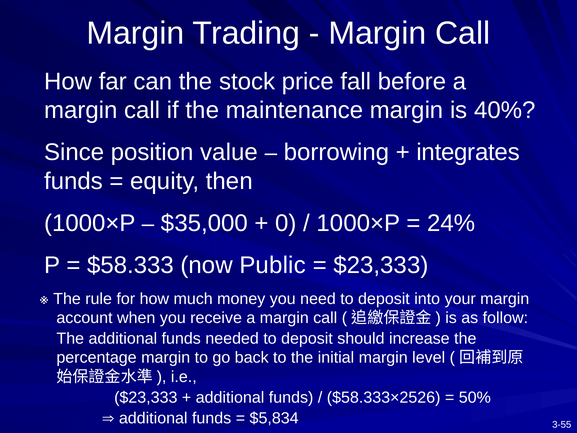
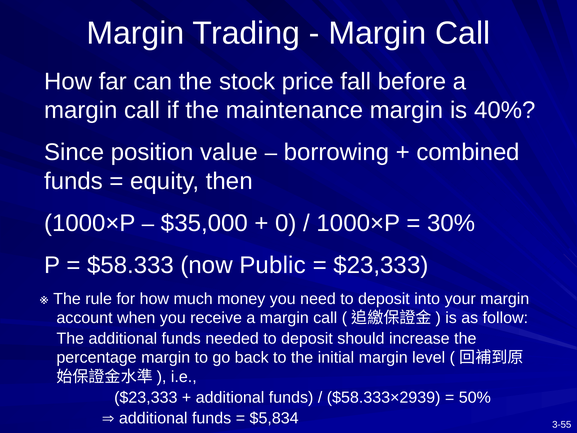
integrates: integrates -> combined (468, 152)
24%: 24% -> 30% (451, 223)
$58.333×2526: $58.333×2526 -> $58.333×2939 (384, 397)
